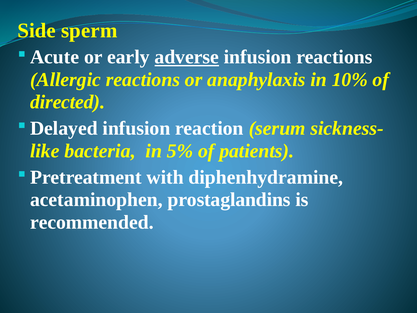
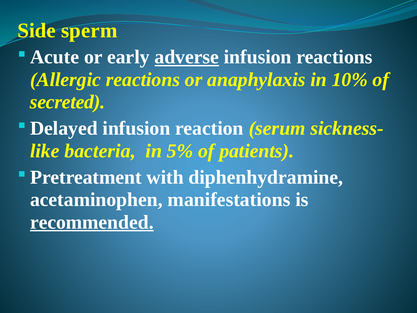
directed: directed -> secreted (68, 102)
prostaglandins: prostaglandins -> manifestations (229, 200)
recommended underline: none -> present (92, 222)
